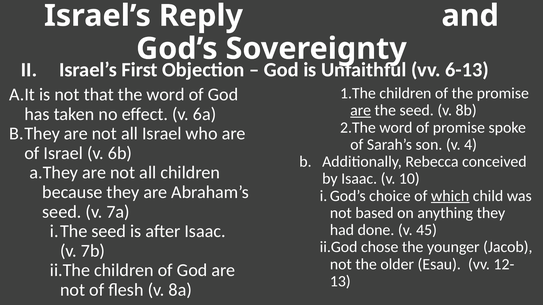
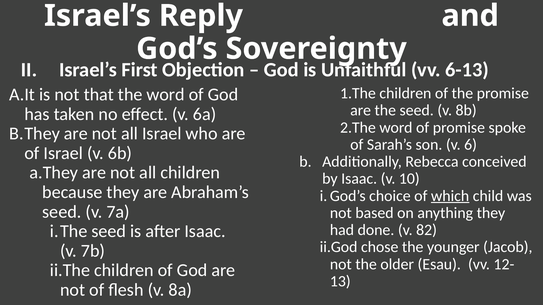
are underline: present -> none (361, 111)
4: 4 -> 6 (471, 145)
45: 45 -> 82 (427, 230)
